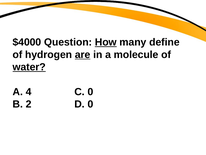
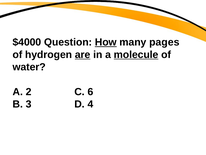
define: define -> pages (164, 42)
molecule underline: none -> present (136, 54)
water underline: present -> none (29, 67)
4: 4 -> 2 (29, 92)
C 0: 0 -> 6 (90, 92)
2: 2 -> 3 (29, 104)
D 0: 0 -> 4 (90, 104)
